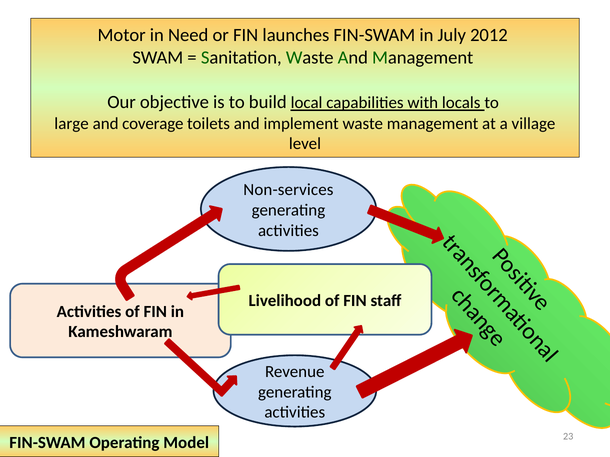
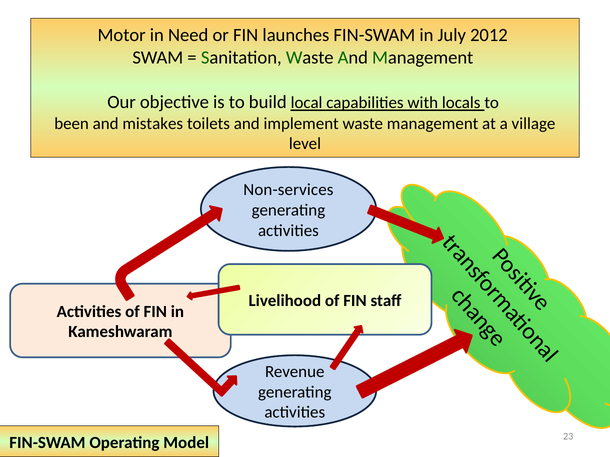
large: large -> been (72, 124)
coverage: coverage -> mistakes (153, 124)
